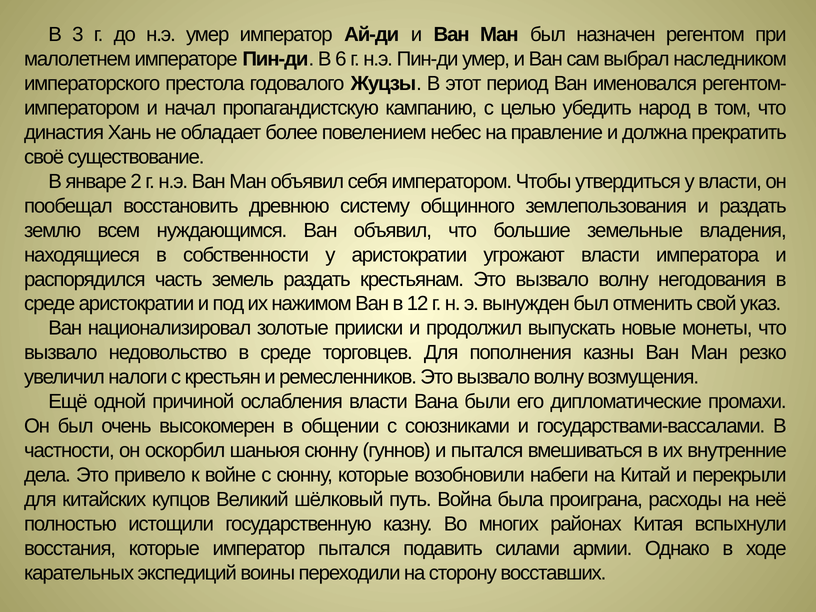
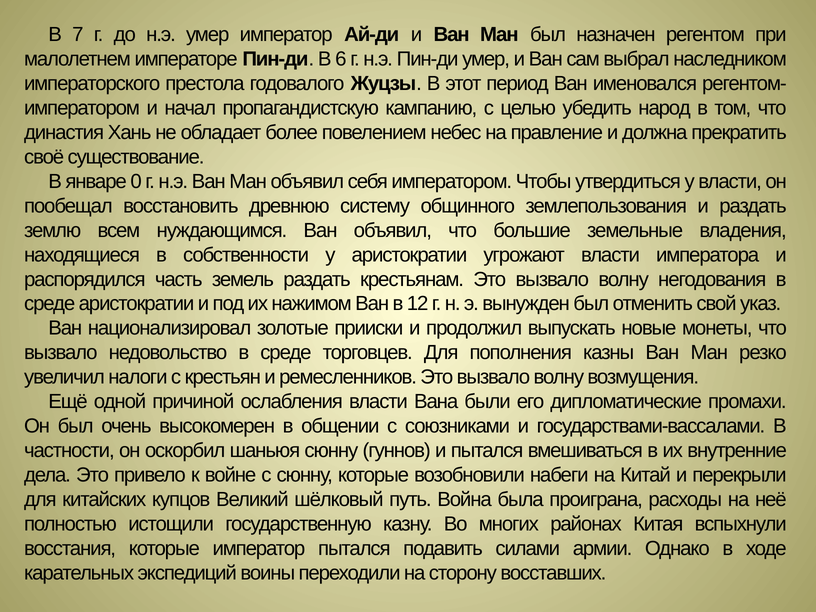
3: 3 -> 7 (78, 34)
2: 2 -> 0 (136, 181)
